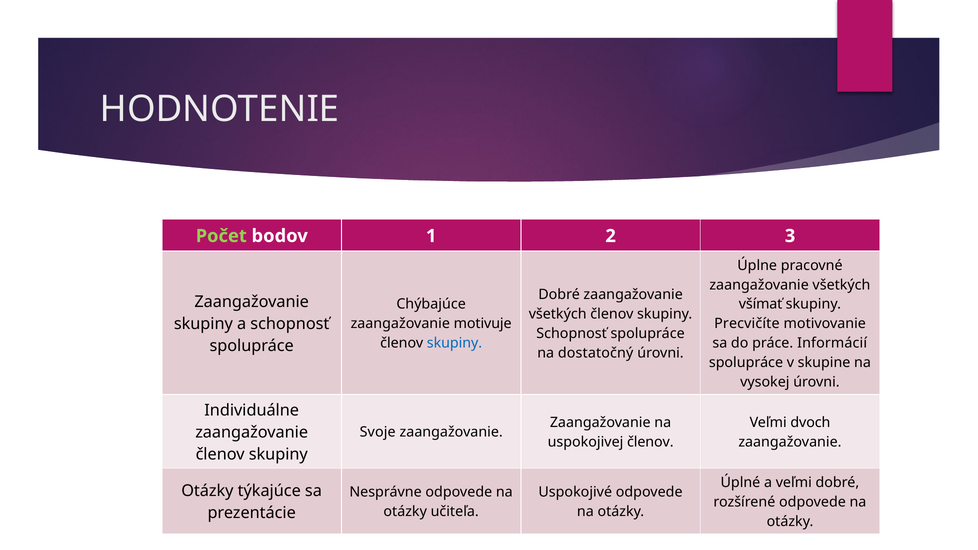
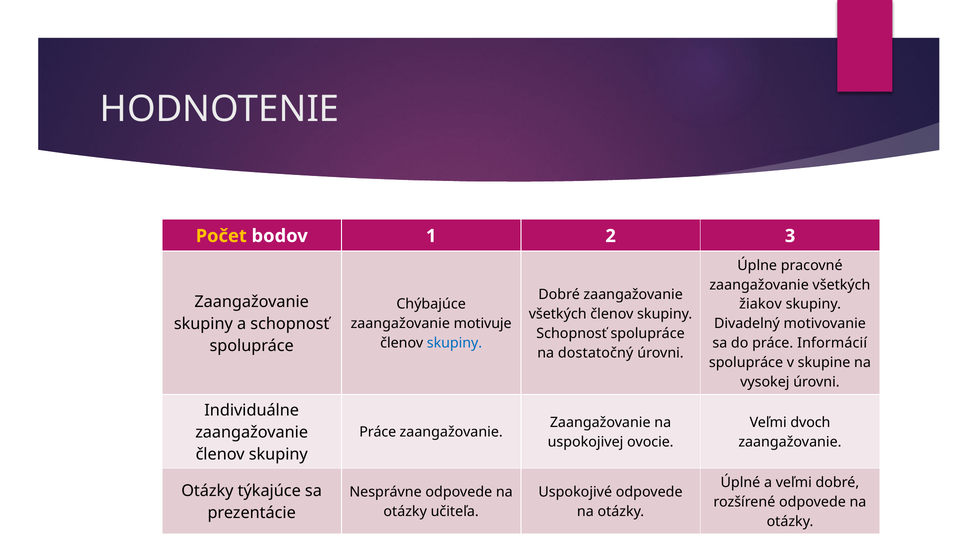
Počet colour: light green -> yellow (221, 236)
všímať: všímať -> žiakov (760, 304)
Precvičíte: Precvičíte -> Divadelný (747, 324)
Svoje: Svoje -> Práce (378, 432)
uspokojivej členov: členov -> ovocie (650, 442)
